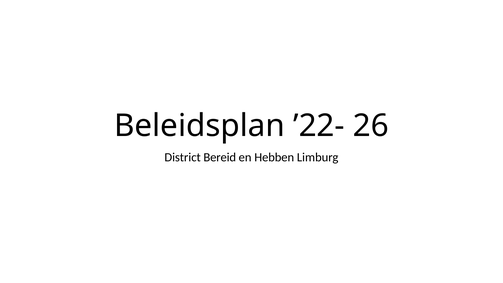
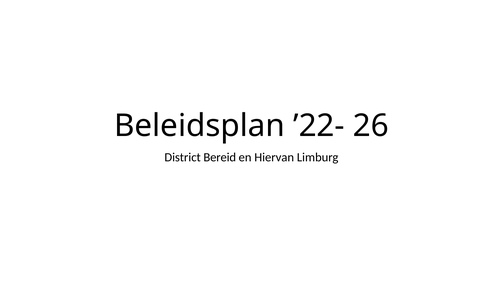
Hebben: Hebben -> Hiervan (274, 157)
